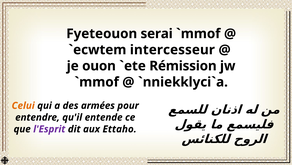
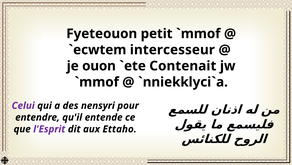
serai: serai -> petit (157, 34)
Rémission: Rémission -> Contenait (183, 66)
Celui colour: orange -> purple (23, 105)
armées: armées -> nensyri (98, 105)
